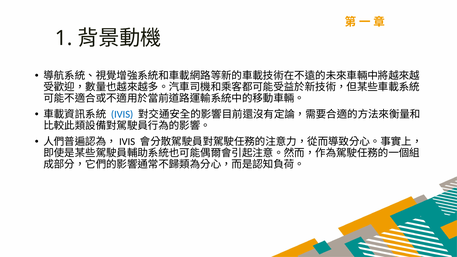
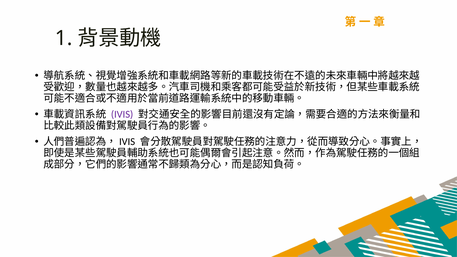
IVIS colour: blue -> purple (122, 114)
